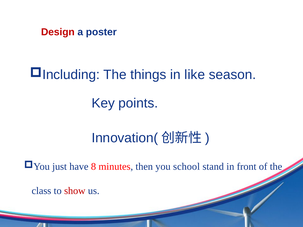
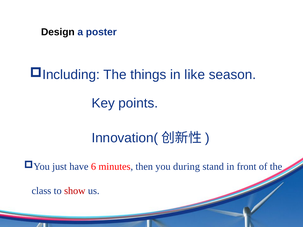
Design colour: red -> black (58, 32)
8: 8 -> 6 (93, 167)
school: school -> during (187, 167)
